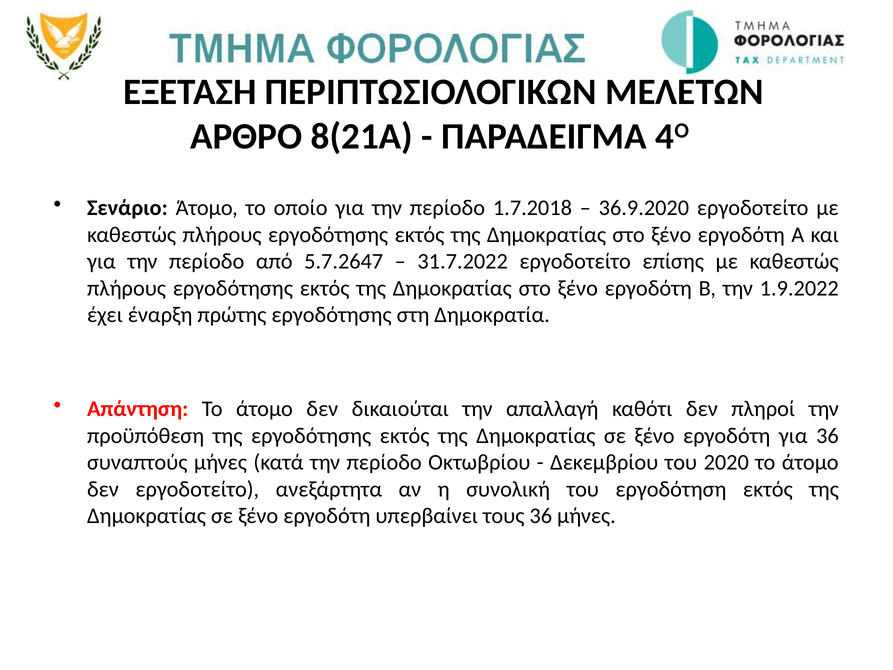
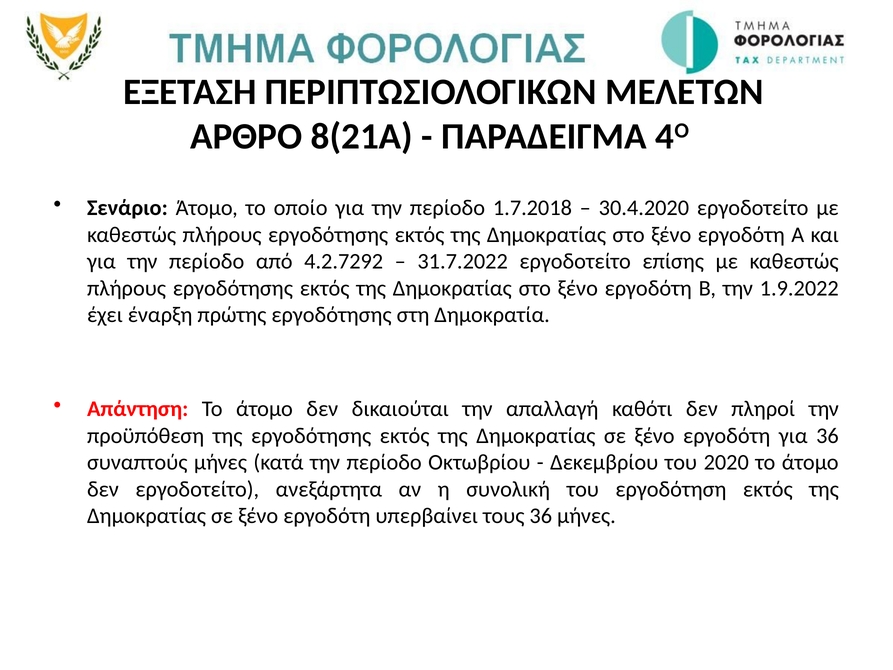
36.9.2020: 36.9.2020 -> 30.4.2020 (644, 208)
5.7.2647: 5.7.2647 -> 4.2.7292 (344, 261)
